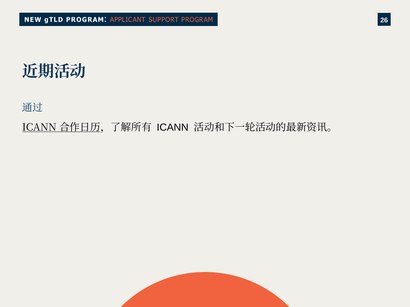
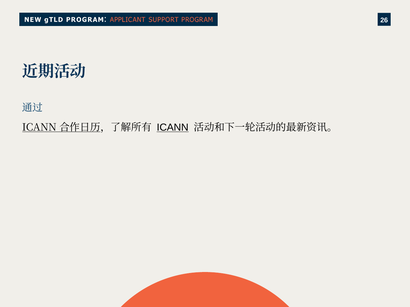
ICANN underline: none -> present (173, 128)
